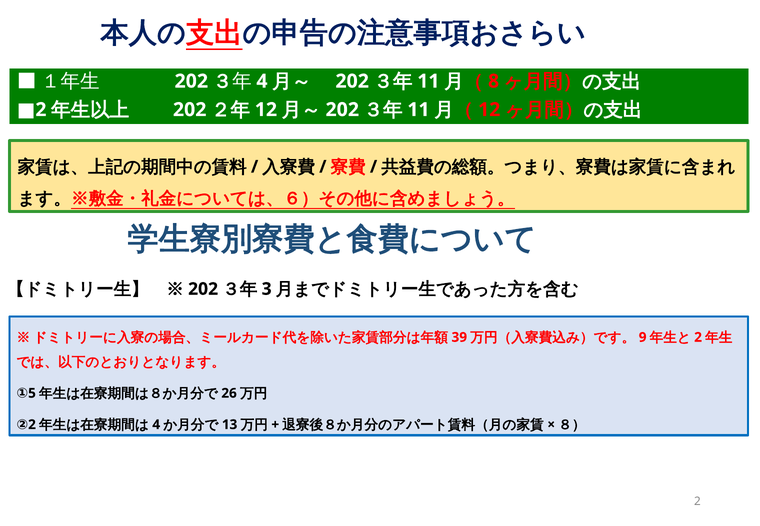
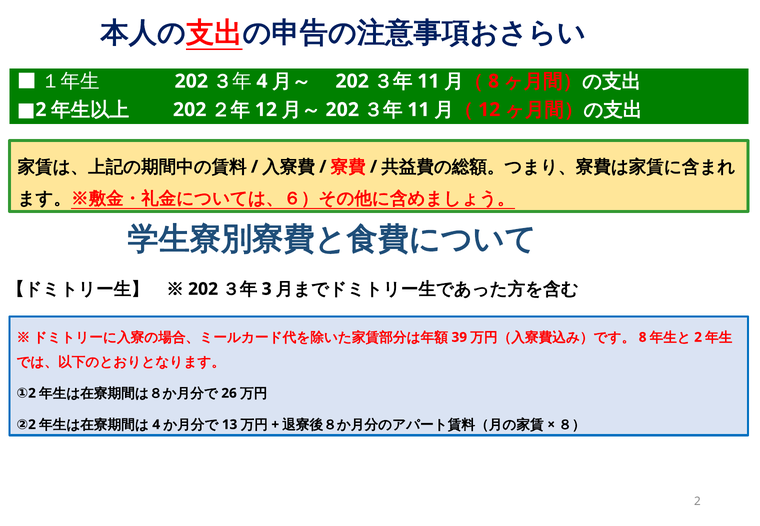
9: 9 -> 8 (643, 337)
5: 5 -> 2 (32, 393)
